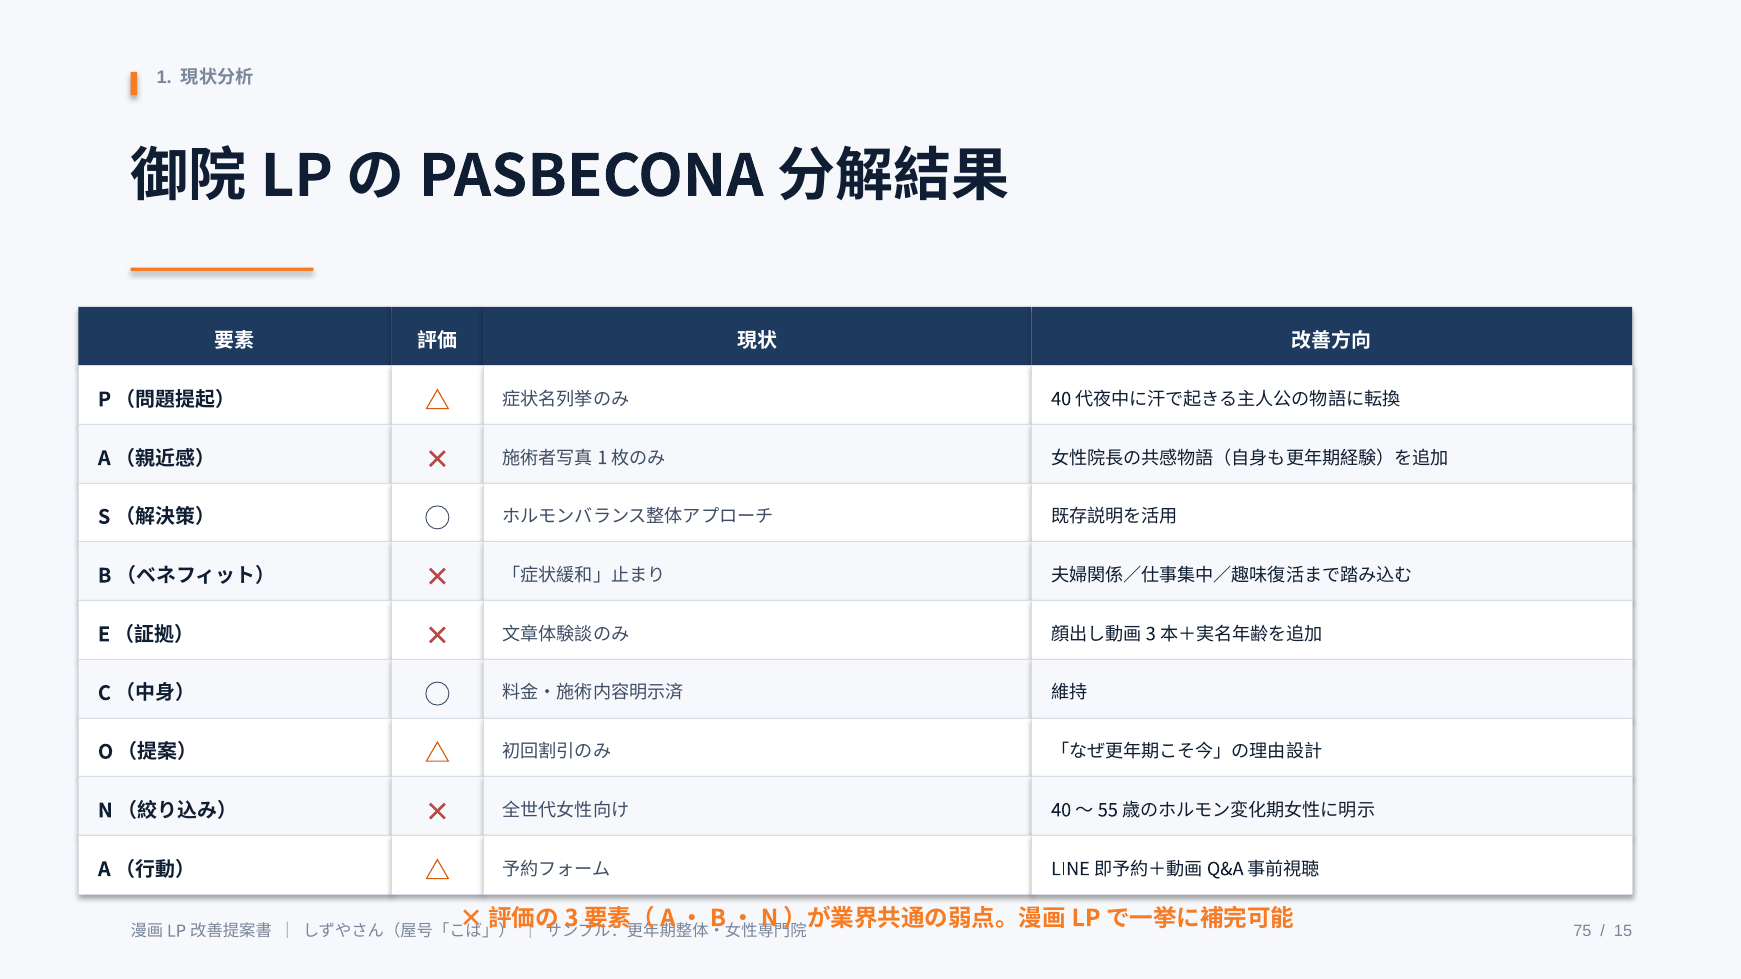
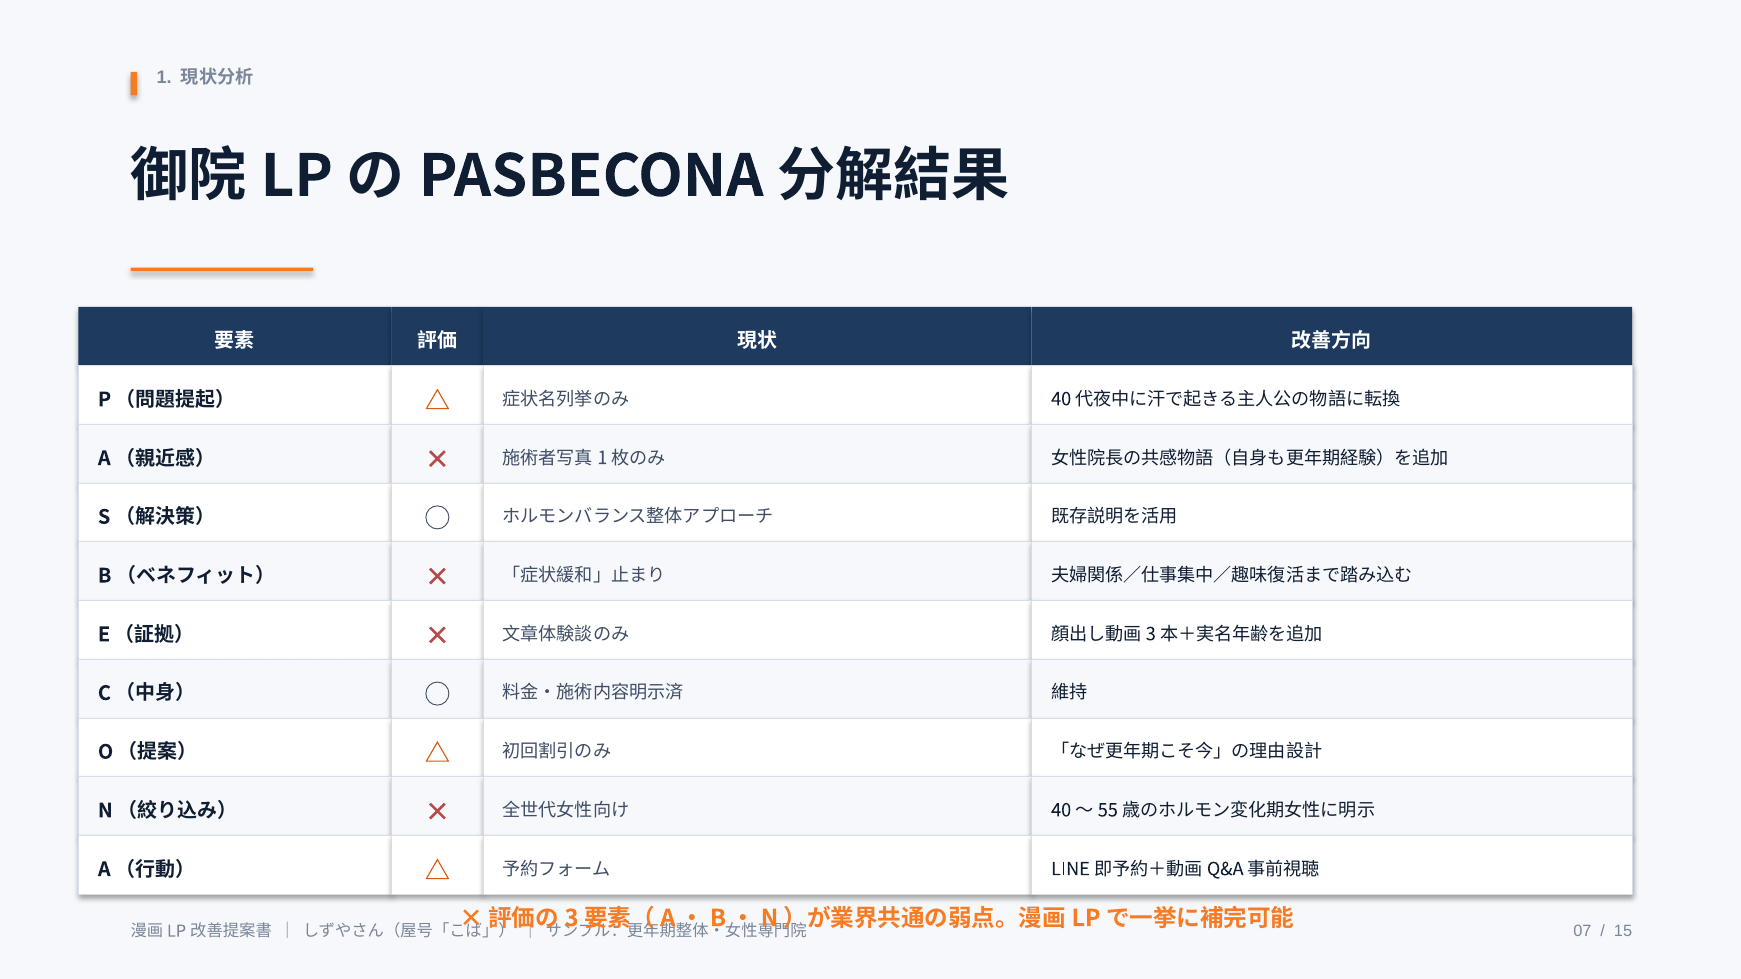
75: 75 -> 07 (1582, 931)
